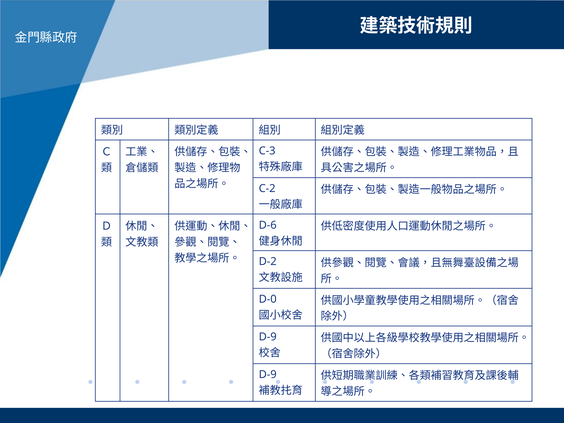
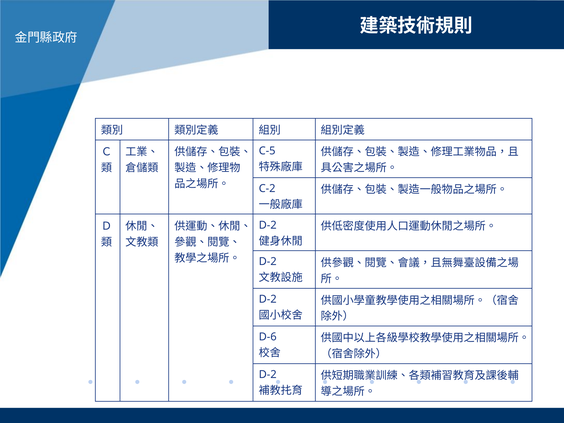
C-3: C-3 -> C-5 (267, 151)
D-6: D-6 -> D-2 (268, 225)
D-0: D-0 -> D-2 (268, 299)
D-9: D-9 -> D-6 (268, 337)
D-9: D-9 -> D-2 (268, 375)
